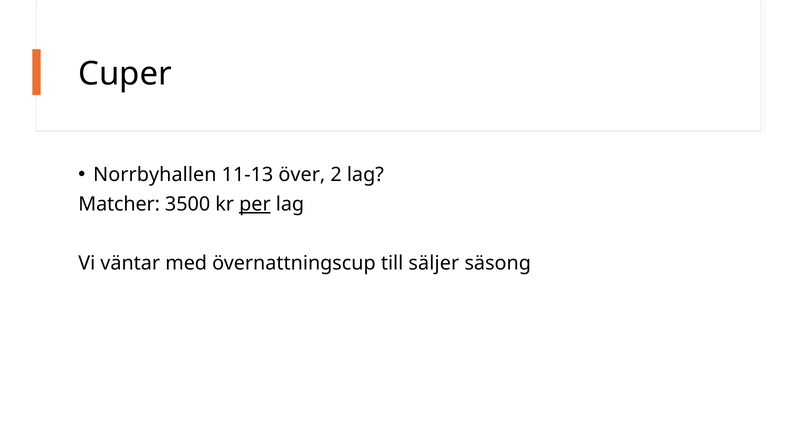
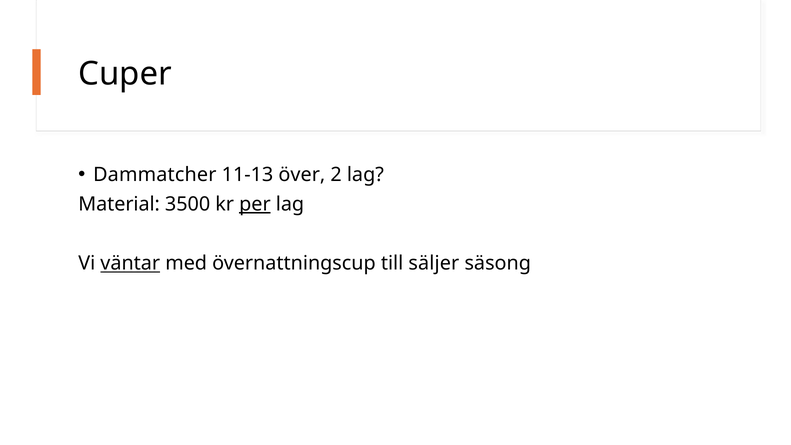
Norrbyhallen: Norrbyhallen -> Dammatcher (155, 175)
Matcher: Matcher -> Material (119, 204)
väntar underline: none -> present (130, 263)
